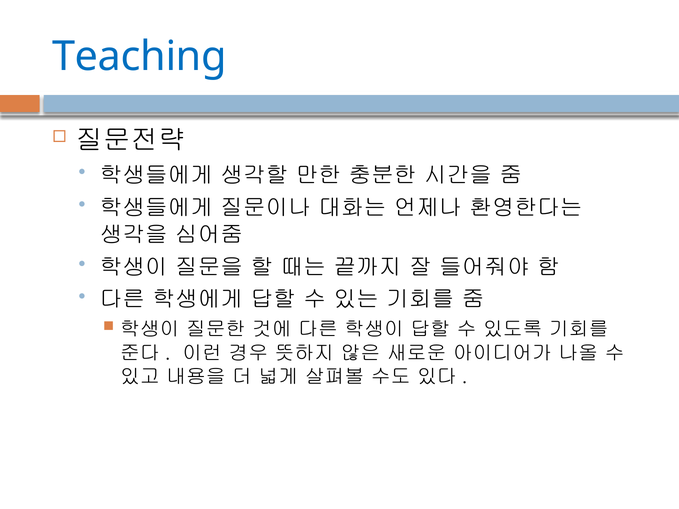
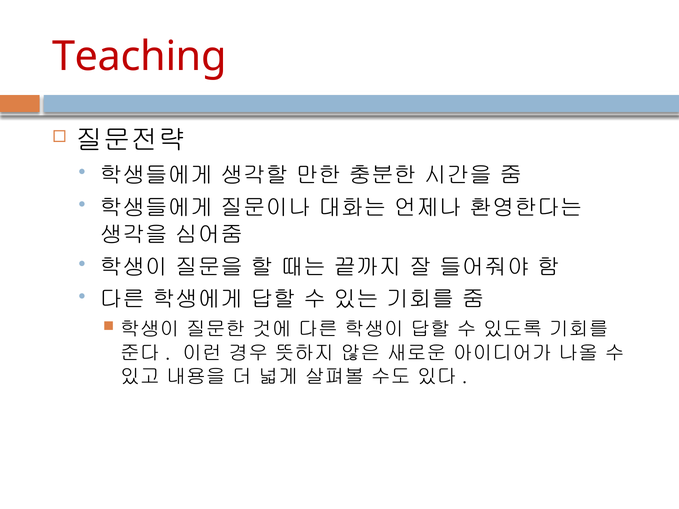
Teaching colour: blue -> red (139, 57)
